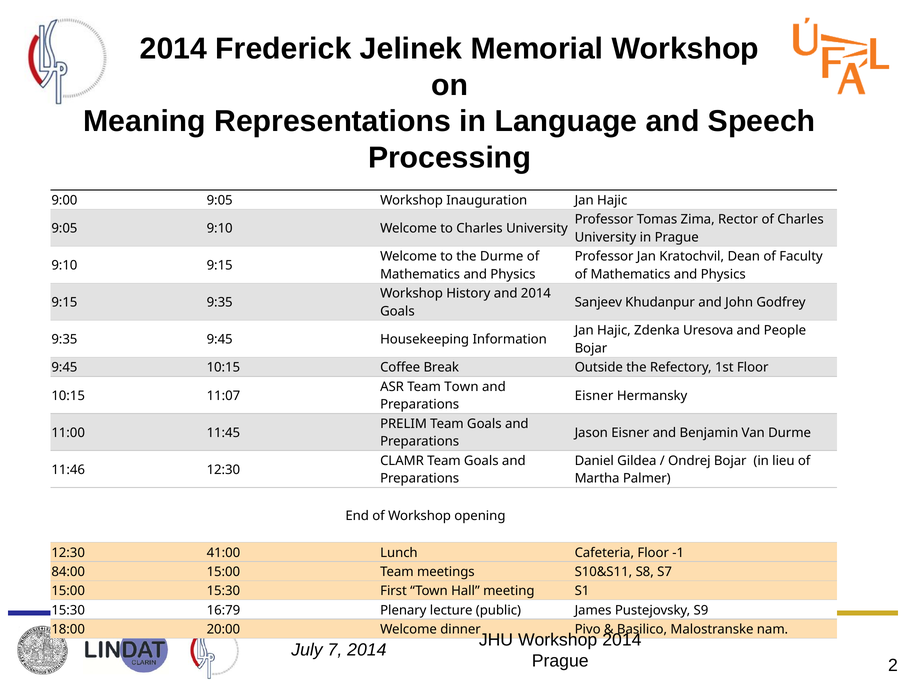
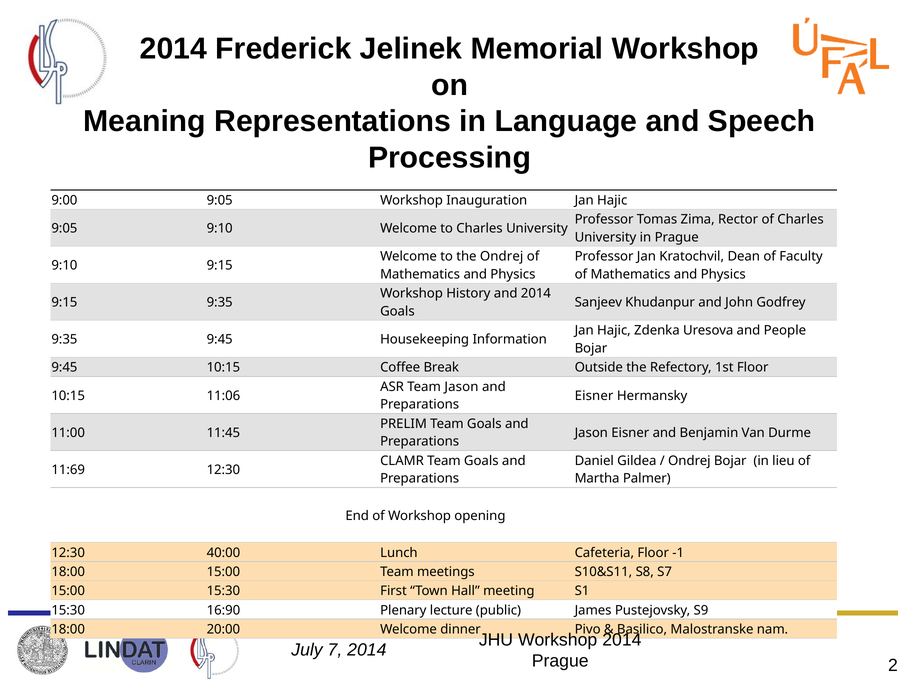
the Durme: Durme -> Ondrej (502, 257)
Team Town: Town -> Jason (461, 387)
11:07: 11:07 -> 11:06 (223, 396)
11:46: 11:46 -> 11:69 (68, 470)
41:00: 41:00 -> 40:00 (223, 553)
84:00: 84:00 -> 18:00 (68, 572)
16:79: 16:79 -> 16:90 (223, 610)
